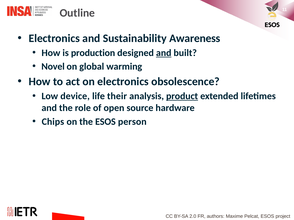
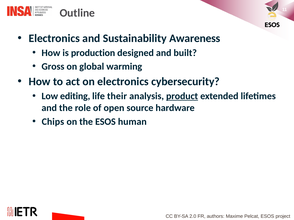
and underline: present -> none (164, 53)
Novel: Novel -> Gross (53, 67)
obsolescence: obsolescence -> cybersecurity (185, 82)
device: device -> editing (75, 96)
person: person -> human (132, 122)
